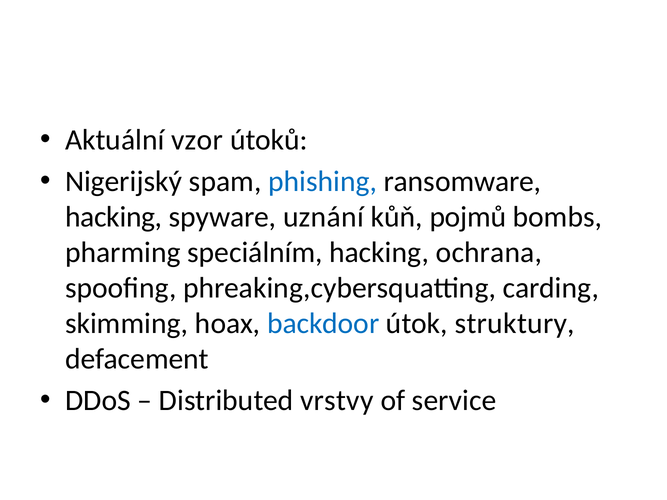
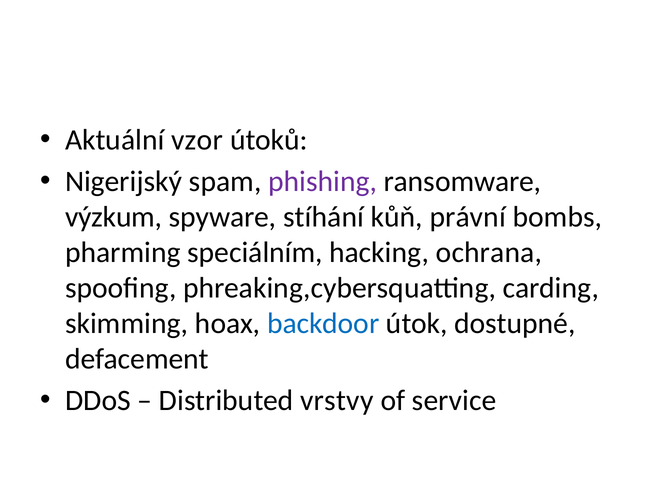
phishing colour: blue -> purple (323, 181)
hacking: hacking -> výzkum (114, 217)
uznání: uznání -> stíhání (324, 217)
pojmů: pojmů -> právní (468, 217)
struktury: struktury -> dostupné (515, 324)
